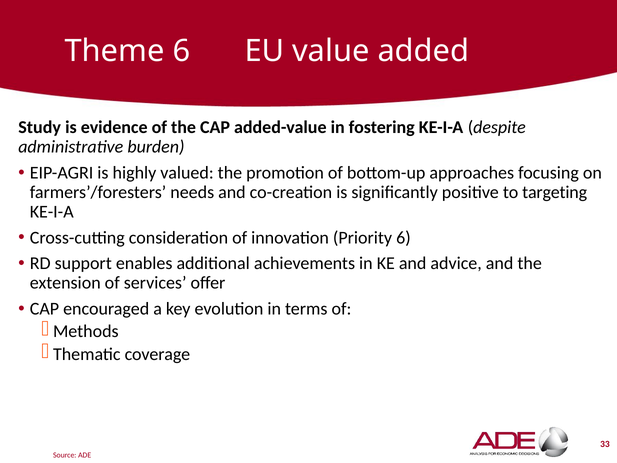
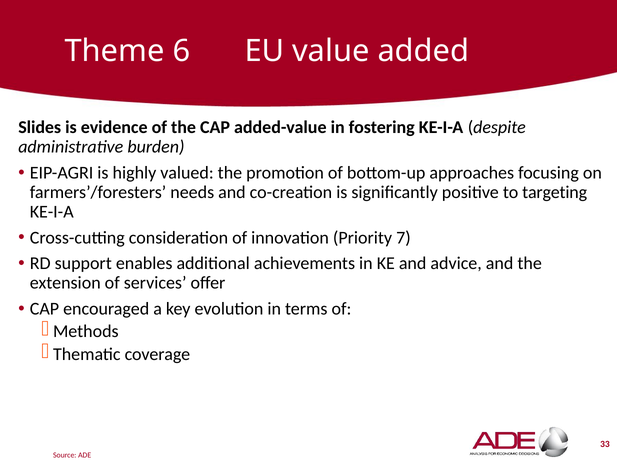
Study: Study -> Slides (40, 127)
Priority 6: 6 -> 7 (403, 237)
